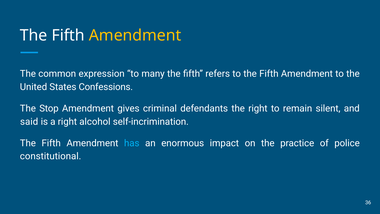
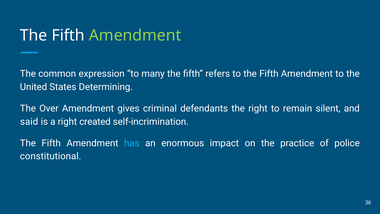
Amendment colour: yellow -> light green (135, 35)
Confessions: Confessions -> Determining (106, 87)
Stop: Stop -> Over (49, 108)
alcohol: alcohol -> created (95, 122)
